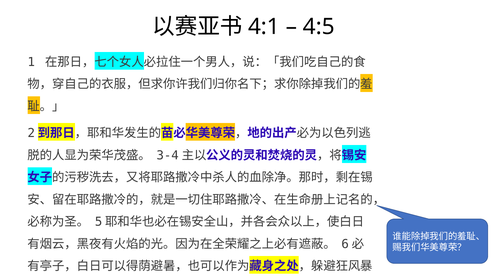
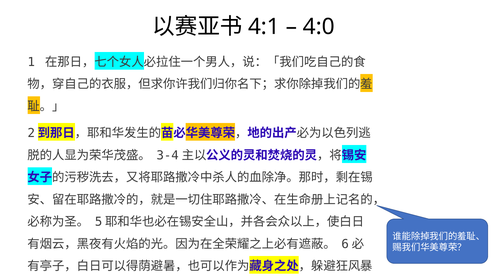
4:5: 4:5 -> 4:0 (319, 27)
